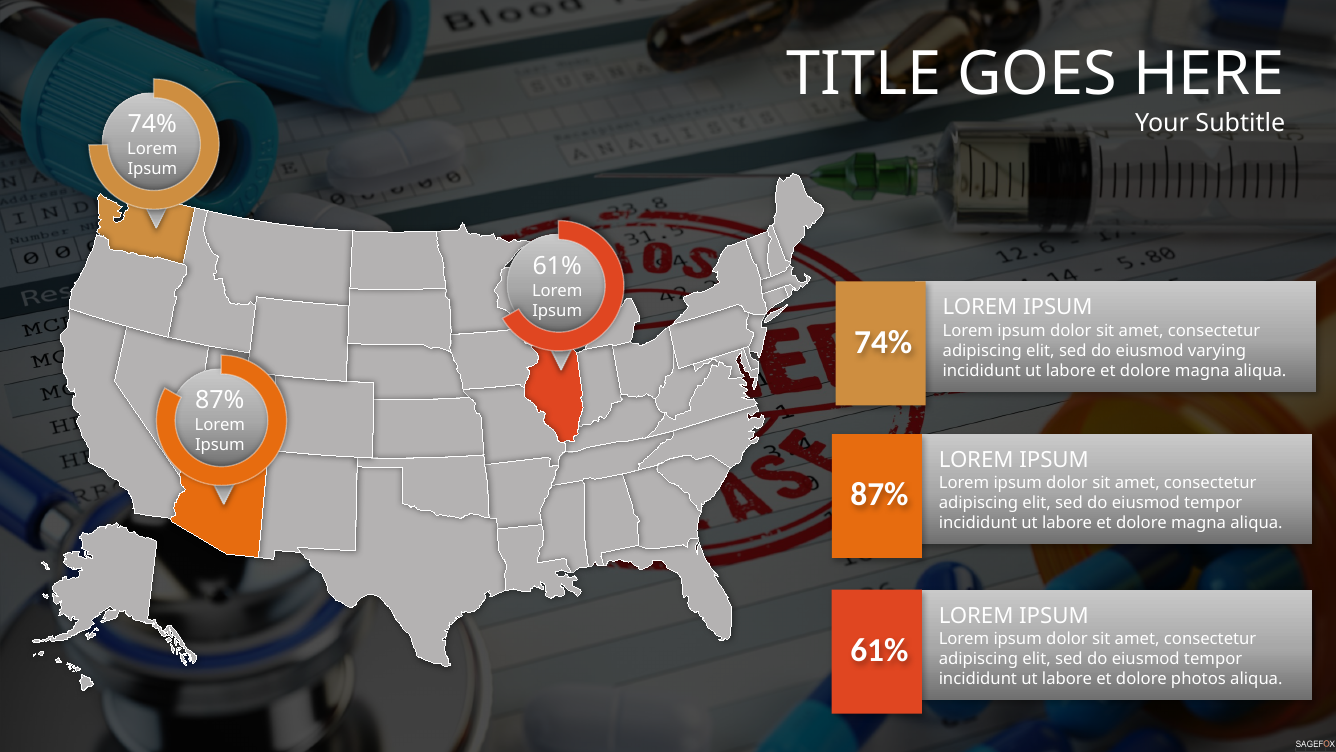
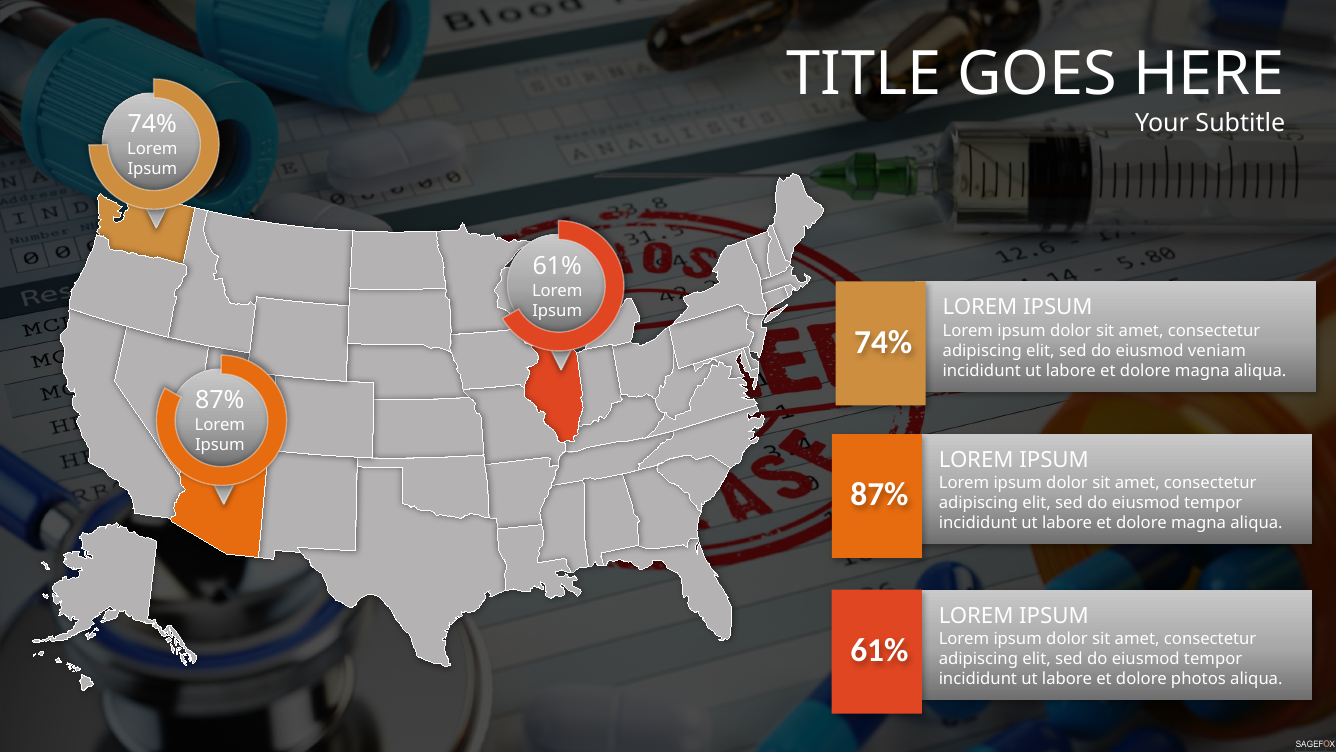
varying: varying -> veniam (1217, 350)
